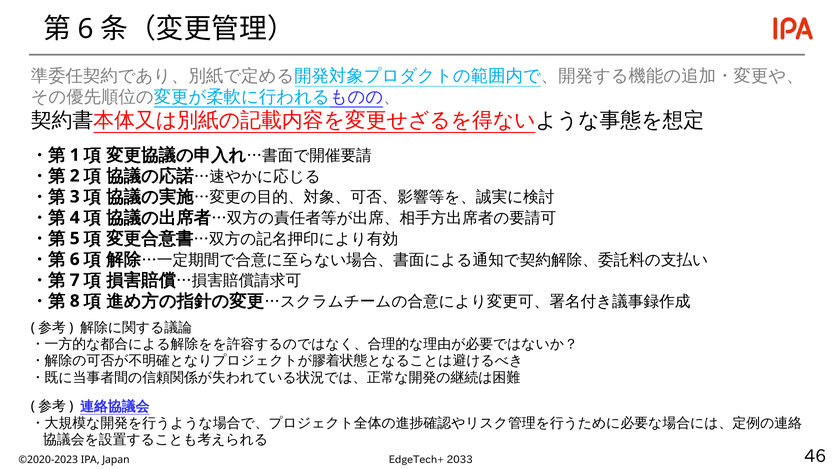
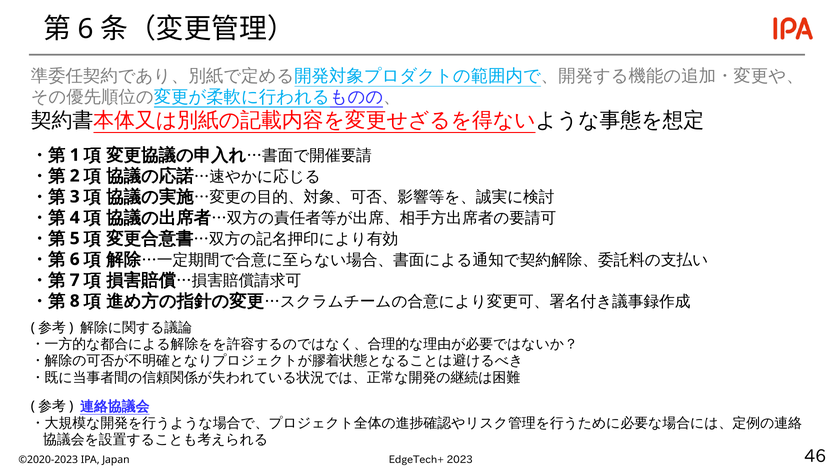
2033: 2033 -> 2023 (460, 460)
